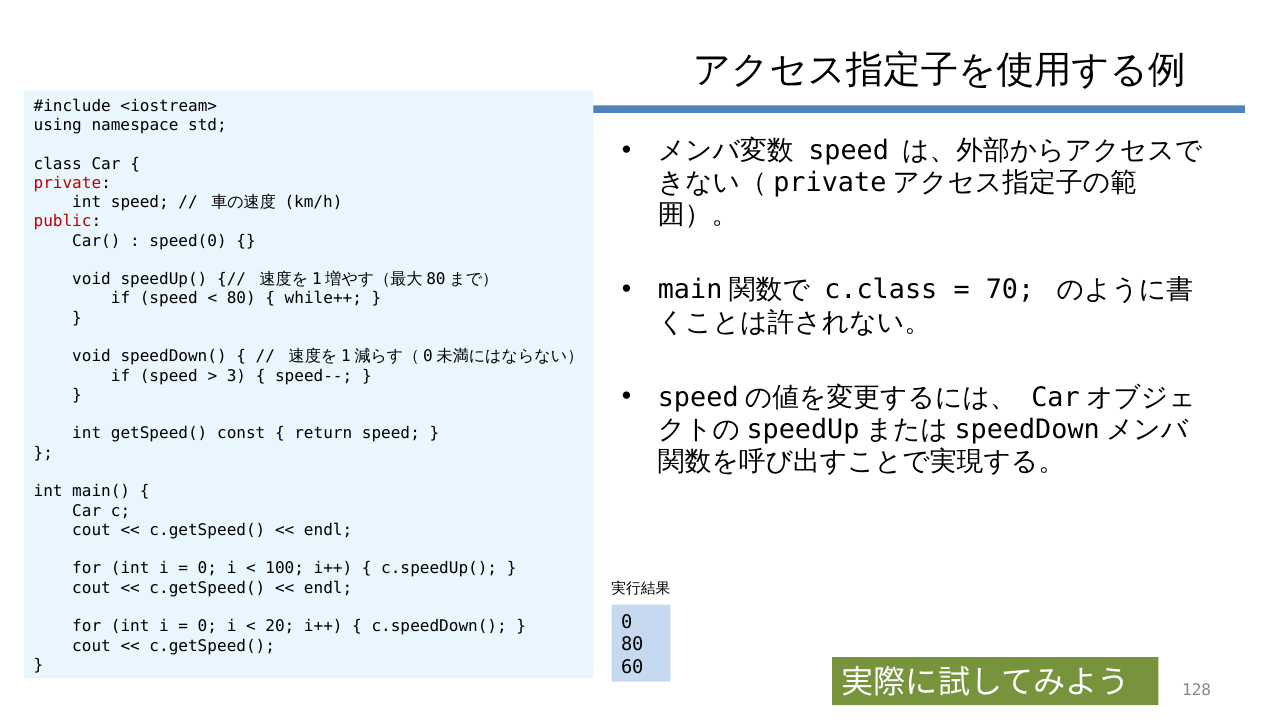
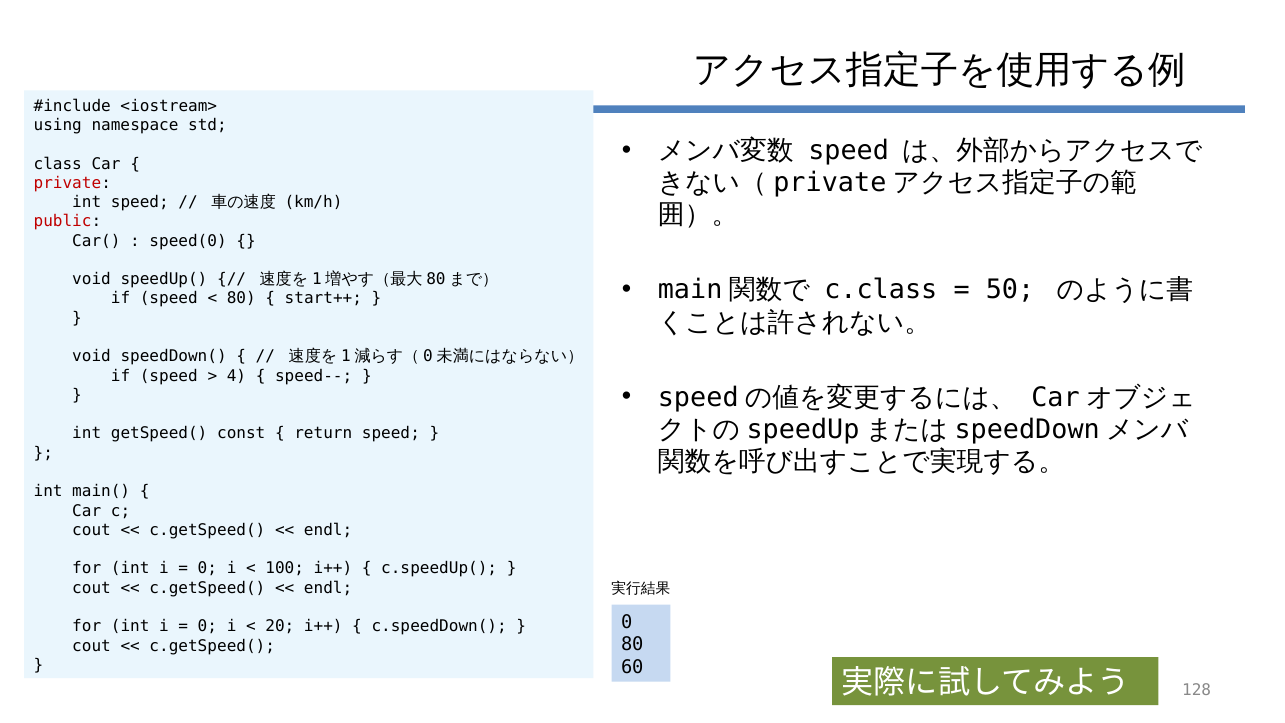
70: 70 -> 50 (1010, 290)
while++: while++ -> start++ (323, 299)
3: 3 -> 4 (236, 376)
